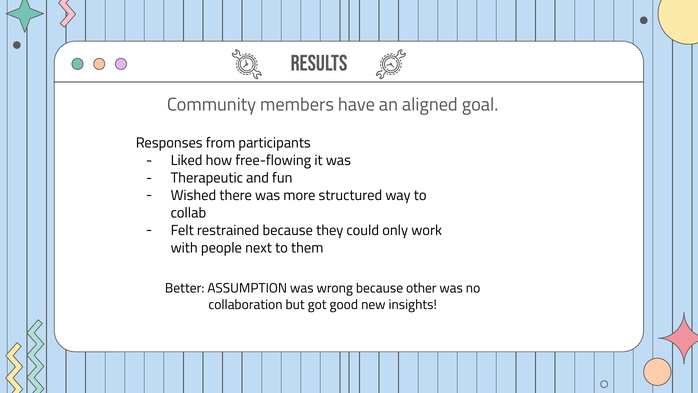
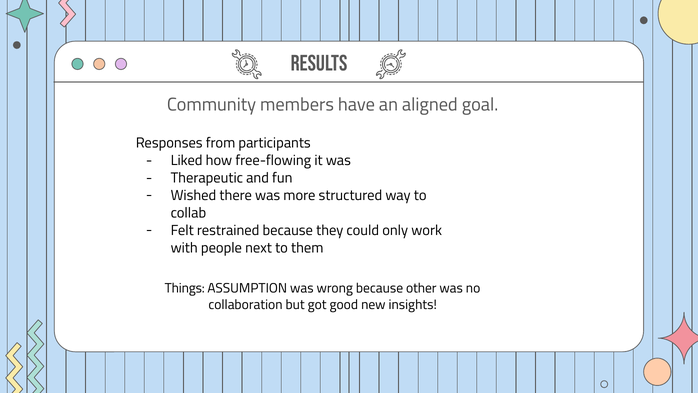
Better: Better -> Things (185, 288)
